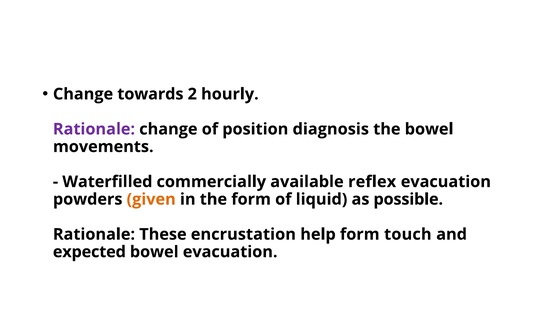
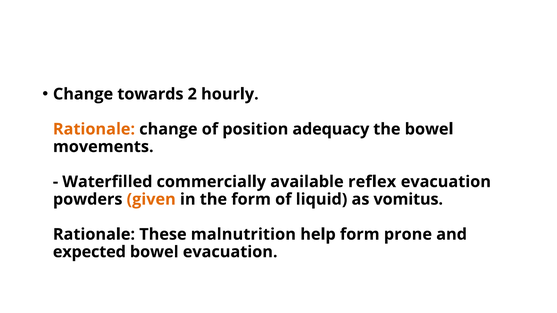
Rationale colour: purple -> orange (94, 129)
diagnosis: diagnosis -> adequacy (331, 129)
possible: possible -> vomitus (408, 199)
encrustation: encrustation -> malnutrition (243, 235)
touch: touch -> prone (408, 235)
